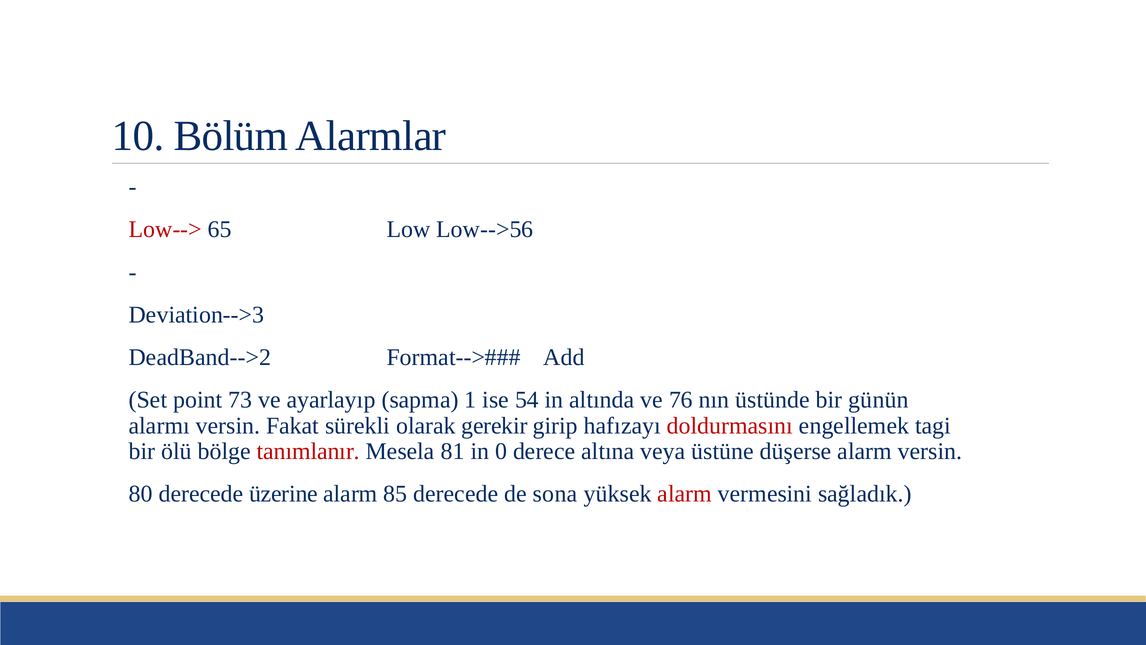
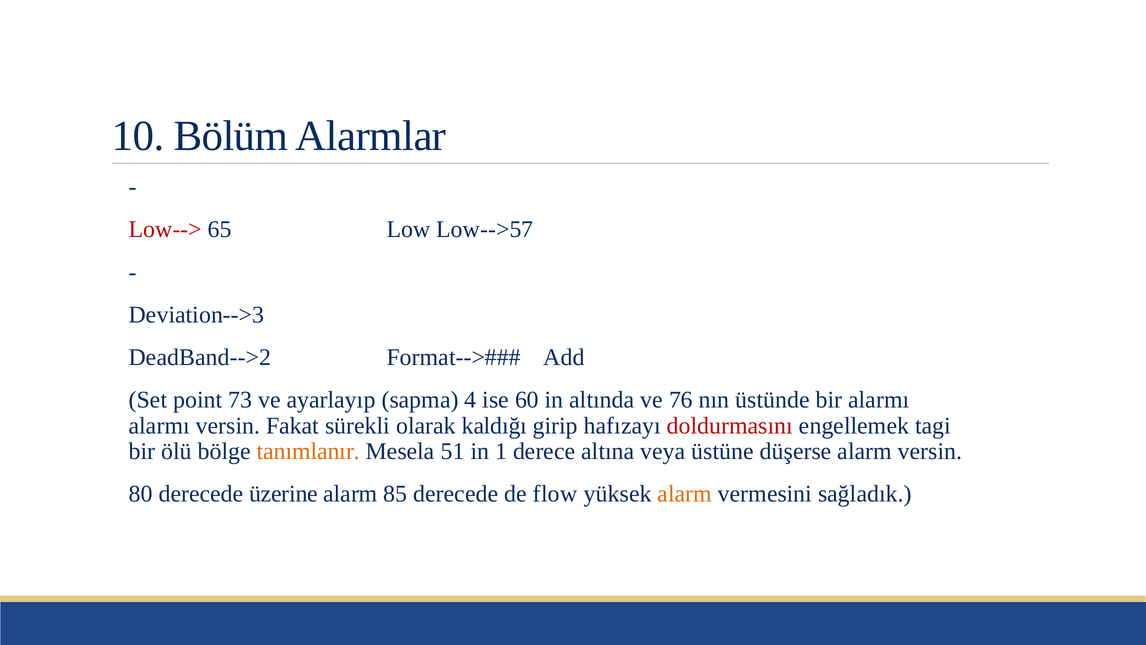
Low-->56: Low-->56 -> Low-->57 (485, 229)
1: 1 -> 4 (470, 400)
54: 54 -> 60 (527, 400)
bir günün: günün -> alarmı (879, 400)
gerekir: gerekir -> kaldığı (494, 425)
tanımlanır colour: red -> orange (308, 451)
81: 81 -> 51 (453, 451)
0: 0 -> 1 (501, 451)
sona: sona -> flow (555, 494)
alarm colour: red -> orange (685, 494)
